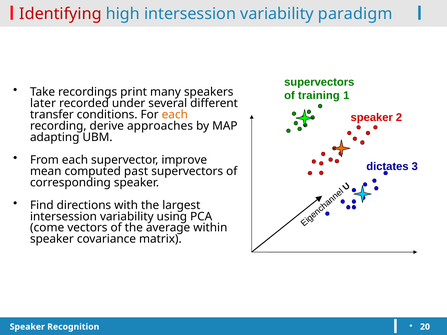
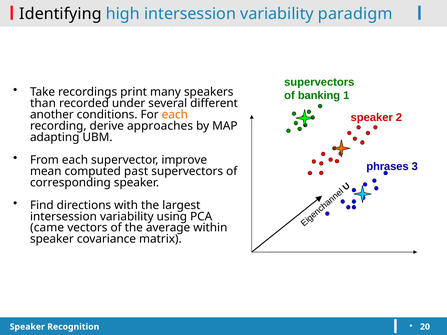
Identifying colour: red -> black (60, 14)
training: training -> banking (319, 96)
later: later -> than (43, 103)
transfer: transfer -> another (52, 115)
dictates: dictates -> phrases (388, 167)
come: come -> came (47, 228)
